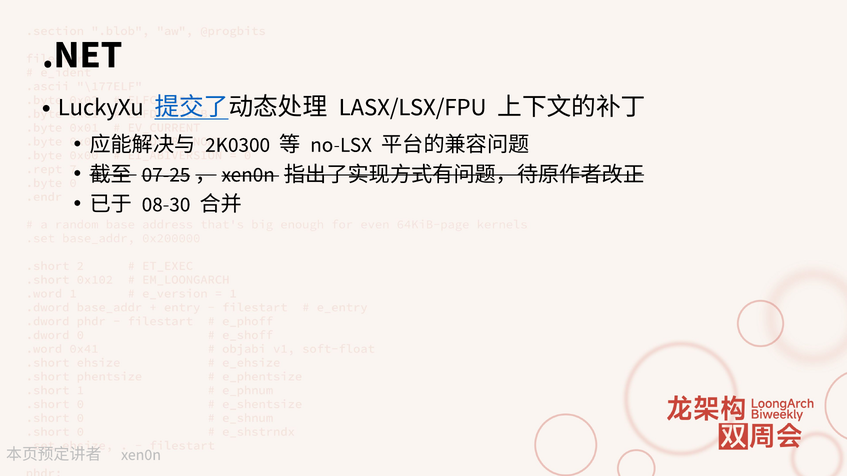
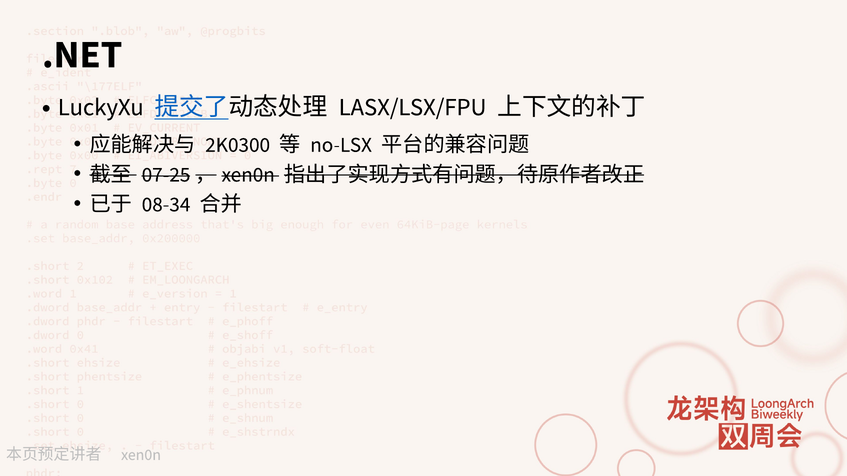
08-30: 08-30 -> 08-34 (166, 205)
